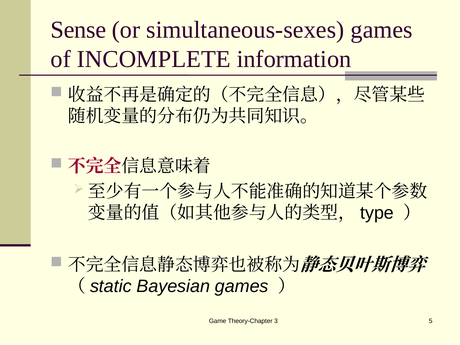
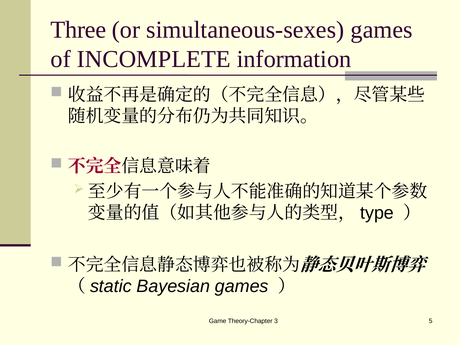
Sense: Sense -> Three (78, 30)
